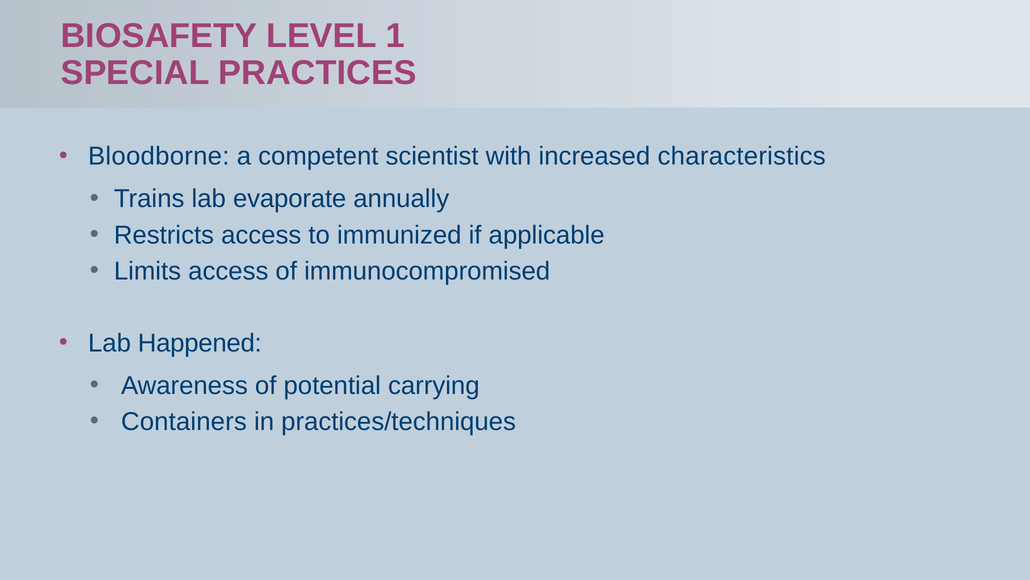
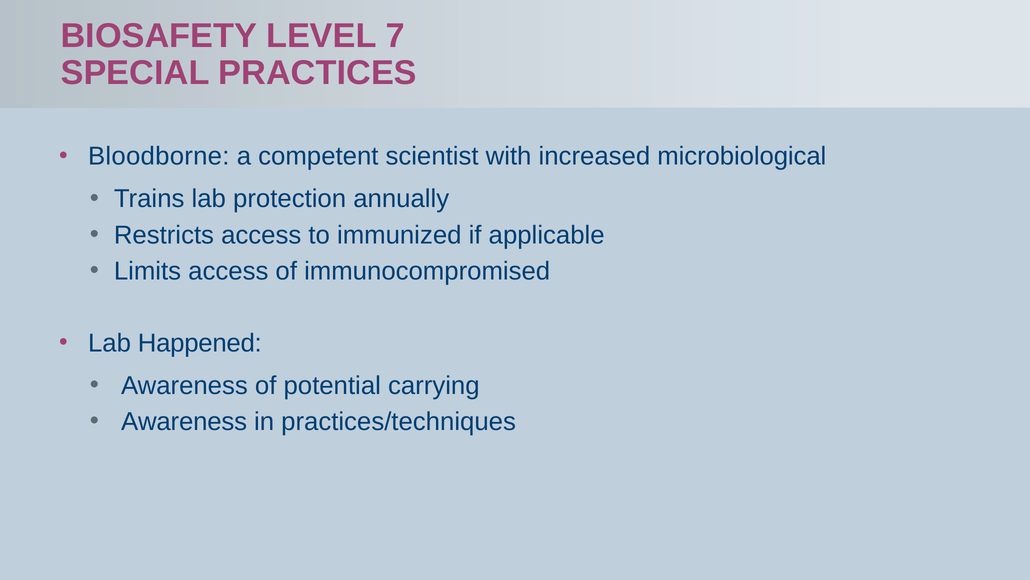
1: 1 -> 7 (395, 36)
characteristics: characteristics -> microbiological (742, 156)
evaporate: evaporate -> protection (290, 199)
Containers: Containers -> Awareness (184, 421)
